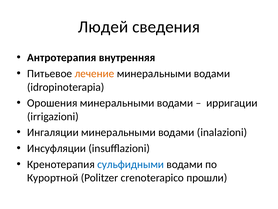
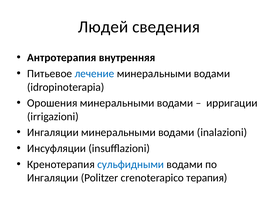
лечение colour: orange -> blue (94, 73)
Курортной: Курортной -> Ингаляции (53, 177)
прошли: прошли -> терапия (207, 177)
